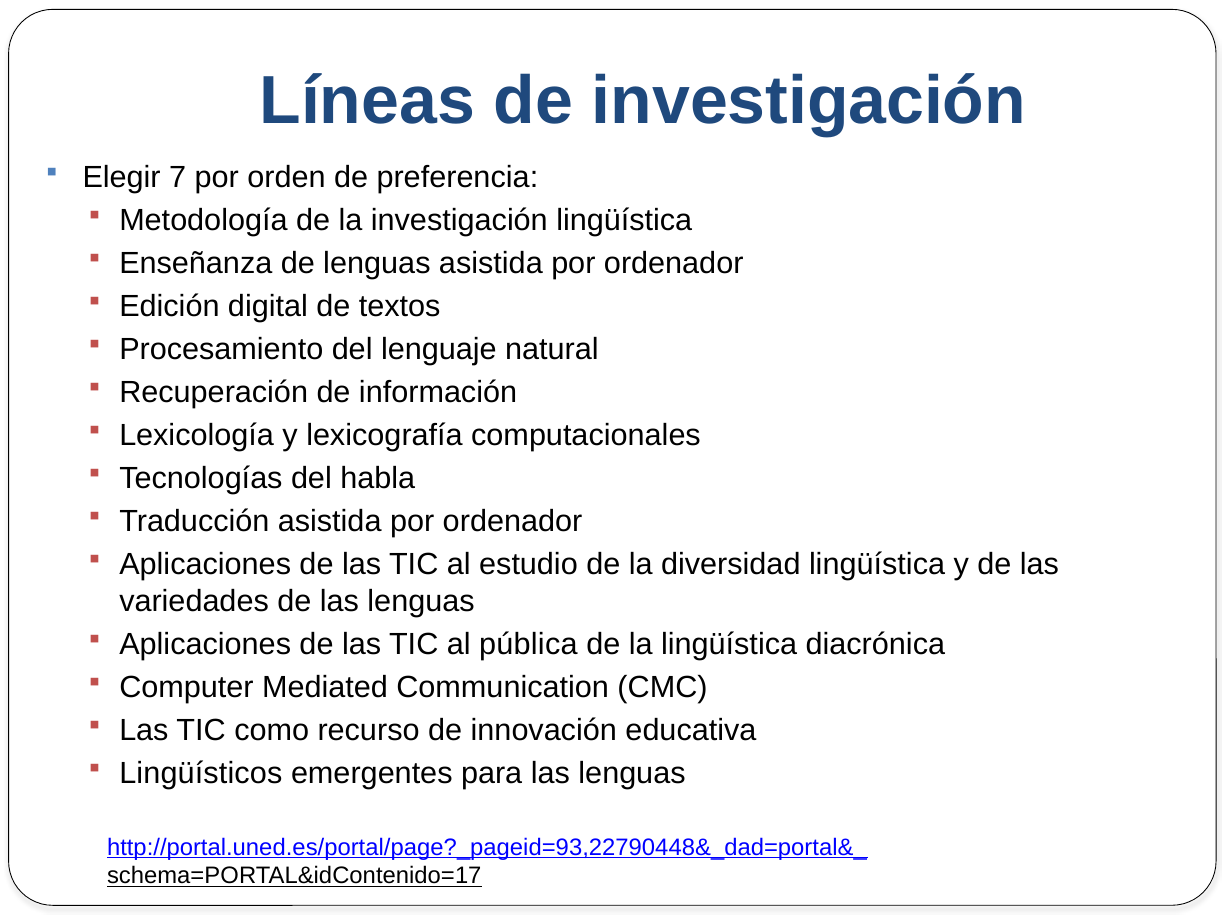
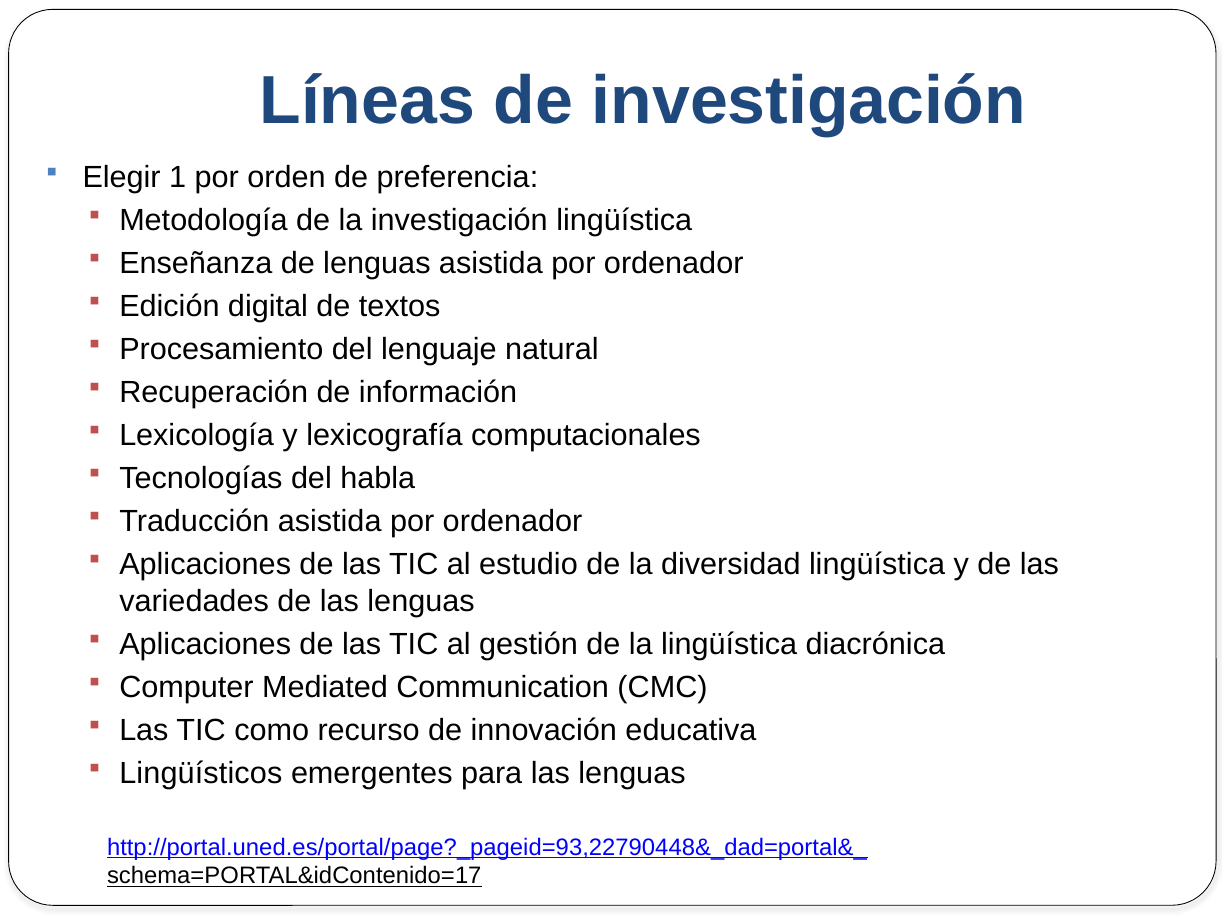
7: 7 -> 1 (178, 177)
pública: pública -> gestión (528, 645)
